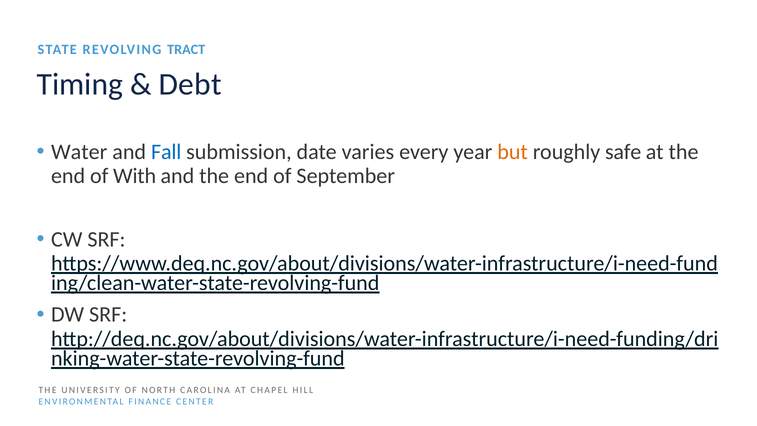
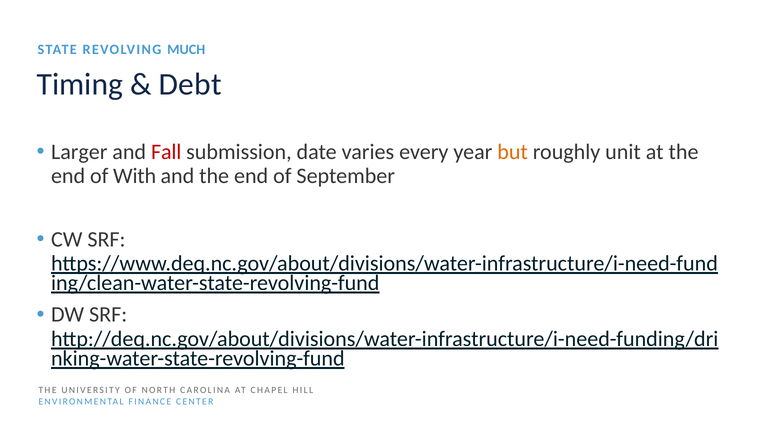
TRACT: TRACT -> MUCH (186, 49)
Water: Water -> Larger (79, 152)
Fall colour: blue -> red (166, 152)
safe: safe -> unit (623, 152)
